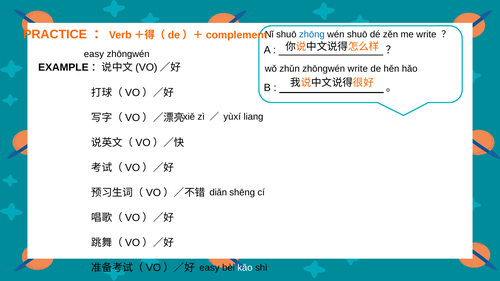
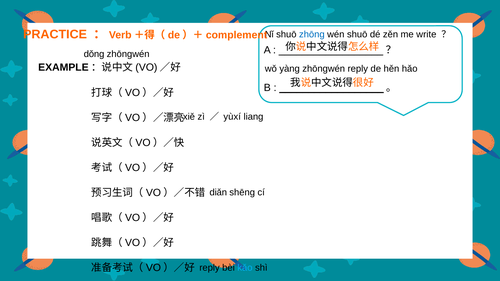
easy: easy -> dǒng (94, 54)
zhǔn: zhǔn -> yàng (290, 69)
zhōngwén write: write -> reply (358, 69)
easy: easy -> reply (210, 268)
kǎo colour: white -> light blue (245, 268)
